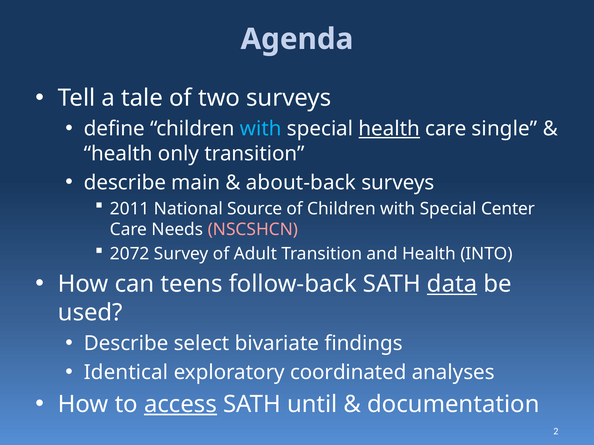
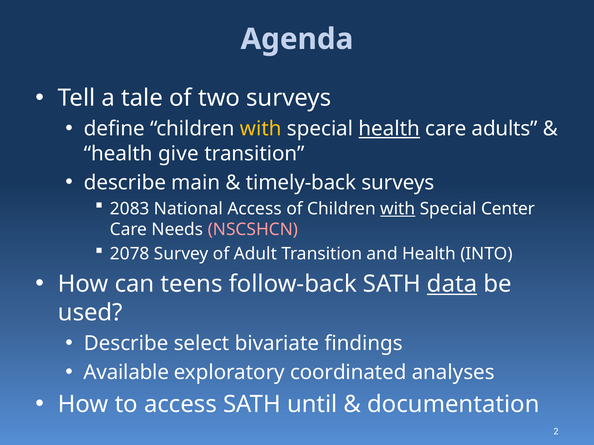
with colour: light blue -> yellow (261, 129)
single: single -> adults (505, 129)
only: only -> give (178, 154)
about-back: about-back -> timely-back (301, 183)
2011: 2011 -> 2083 (130, 209)
National Source: Source -> Access (255, 209)
with underline: none -> present (398, 209)
2072: 2072 -> 2078 (130, 254)
Identical: Identical -> Available (126, 373)
access underline: present -> none (180, 405)
